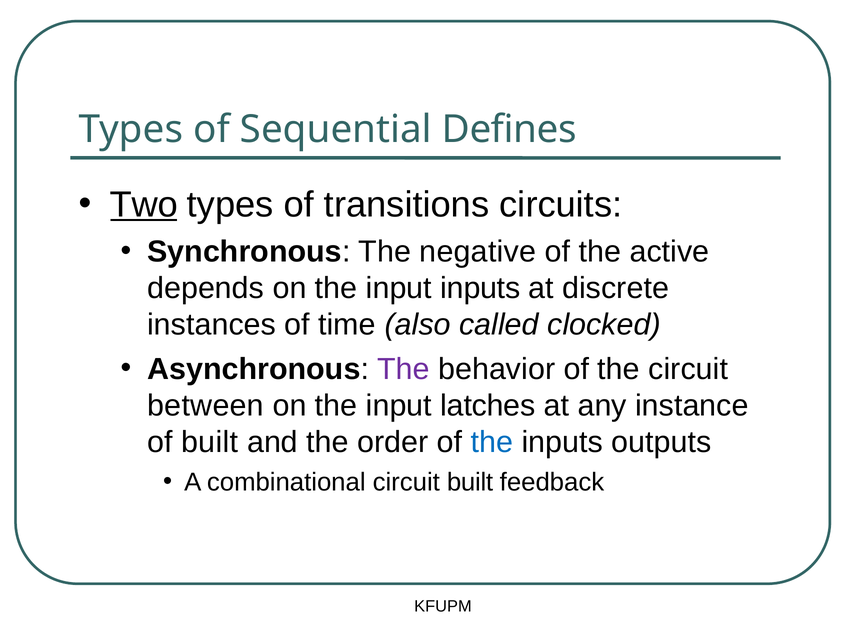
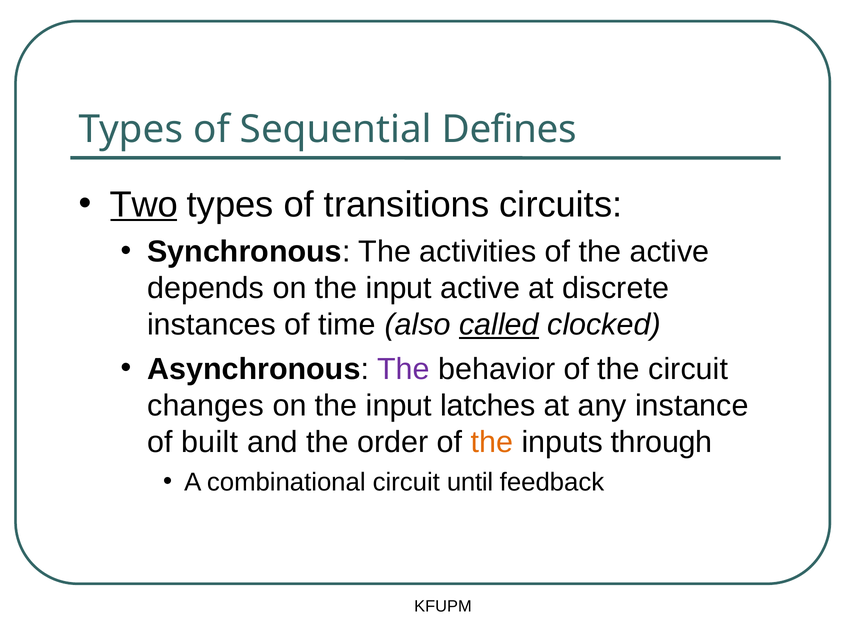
negative: negative -> activities (478, 252)
input inputs: inputs -> active (480, 288)
called underline: none -> present (499, 325)
between: between -> changes (206, 406)
the colour: blue -> orange (492, 442)
outputs: outputs -> through (662, 442)
circuit built: built -> until (470, 482)
